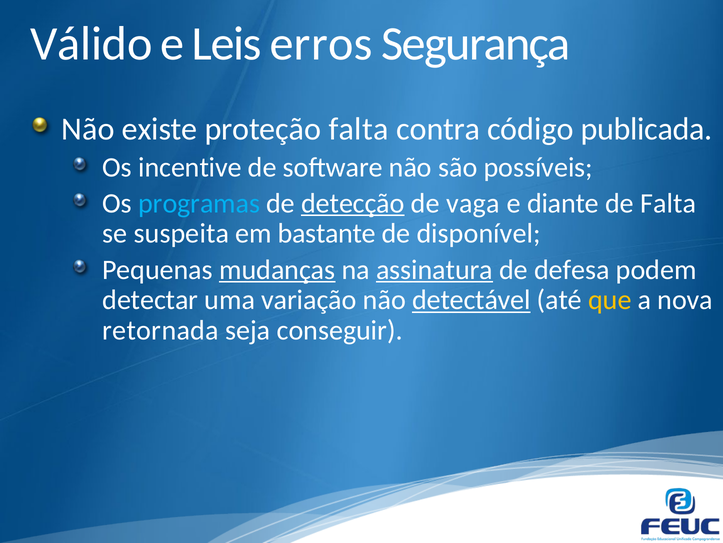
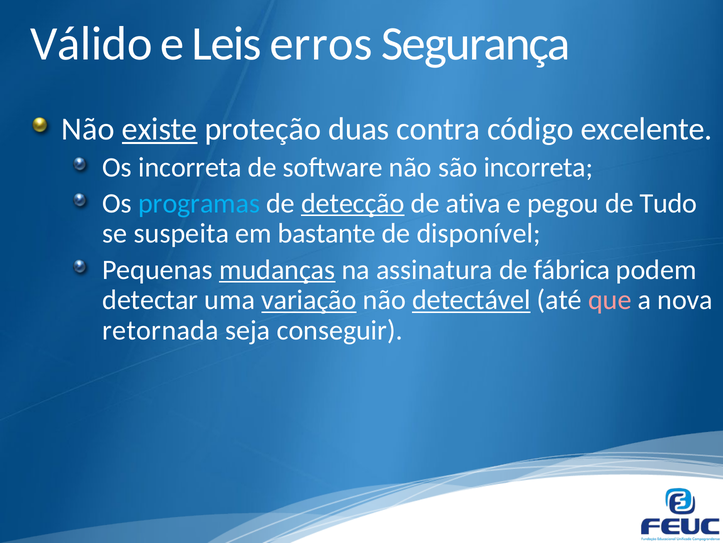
existe underline: none -> present (160, 129)
proteção falta: falta -> duas (359, 129)
publicada: publicada -> excelente (647, 129)
Os incentive: incentive -> incorreta (190, 167)
são possíveis: possíveis -> incorreta (538, 167)
vaga: vaga -> ativa (473, 203)
diante: diante -> pegou (563, 203)
de Falta: Falta -> Tudo (668, 203)
assinatura underline: present -> none (435, 269)
defesa: defesa -> fábrica (572, 269)
variação underline: none -> present (309, 300)
que colour: yellow -> pink (610, 300)
